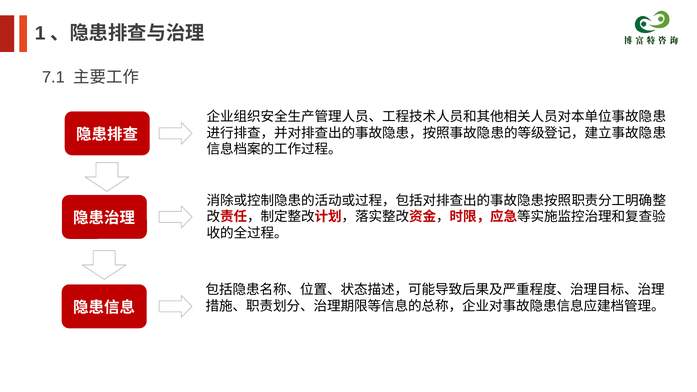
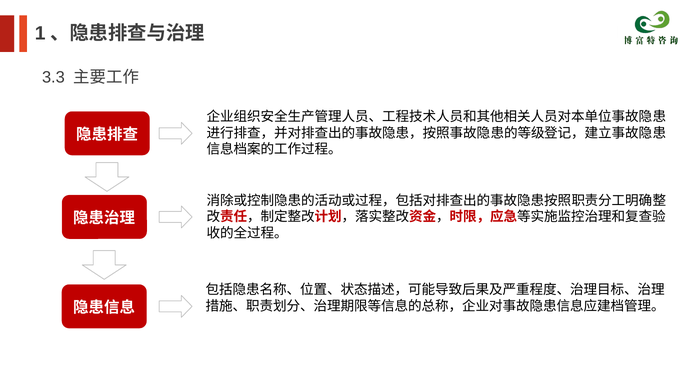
7.1: 7.1 -> 3.3 (53, 77)
